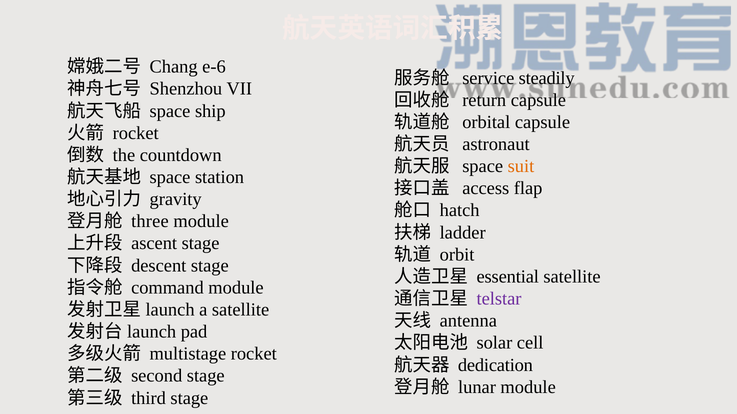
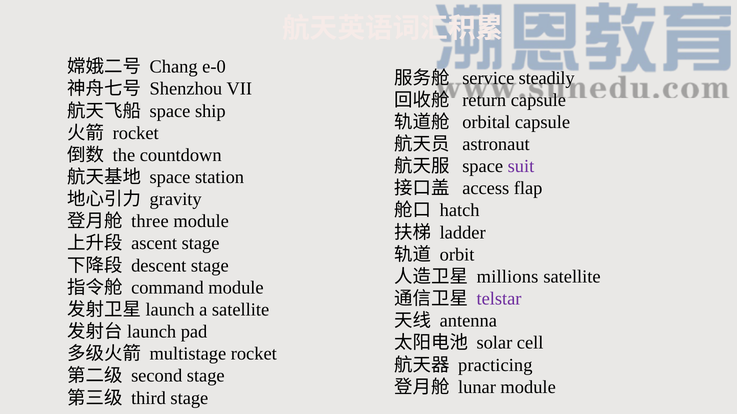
e-6: e-6 -> e-0 (214, 67)
suit colour: orange -> purple (521, 166)
essential: essential -> millions (508, 277)
dedication: dedication -> practicing (495, 365)
